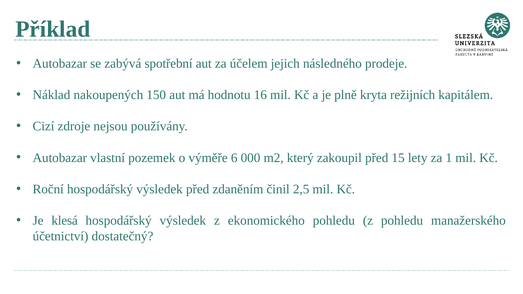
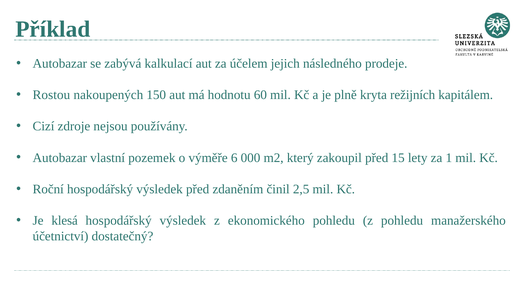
spotřební: spotřební -> kalkulací (169, 64)
Náklad: Náklad -> Rostou (51, 95)
16: 16 -> 60 (260, 95)
